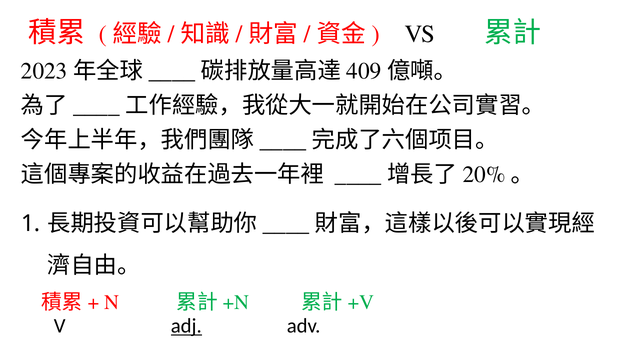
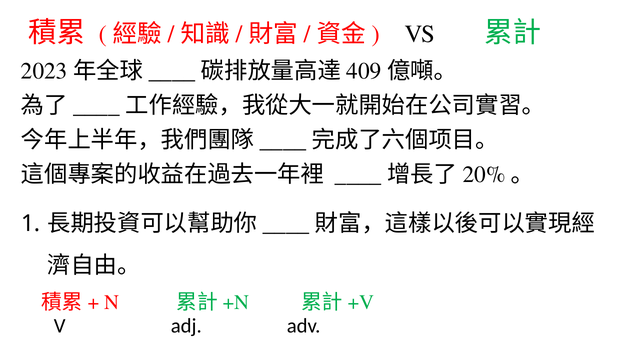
adj underline: present -> none (186, 326)
